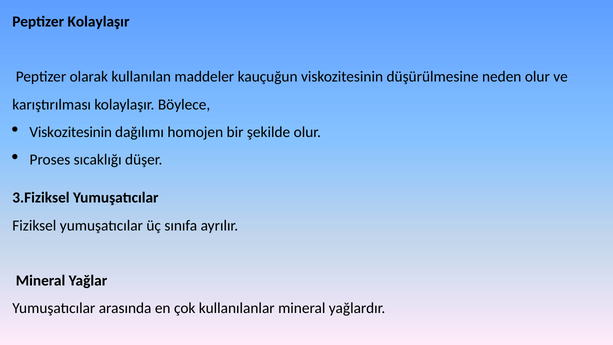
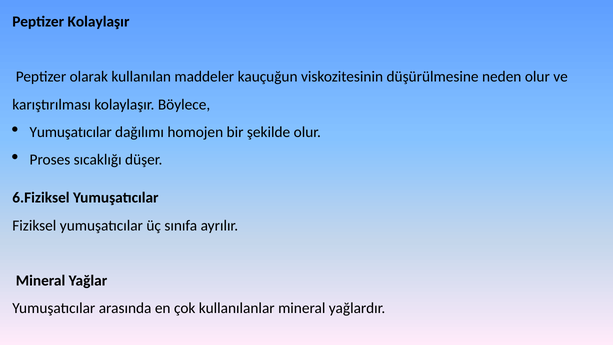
Viskozitesinin: Viskozitesinin -> Yumuşatıcılar (71, 132)
3.Fiziksel: 3.Fiziksel -> 6.Fiziksel (41, 198)
